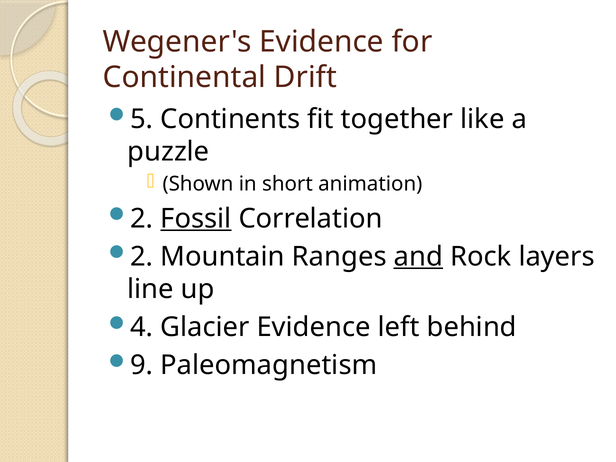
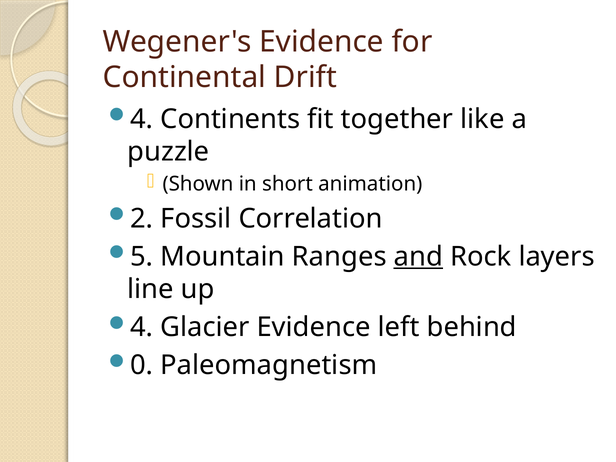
5: 5 -> 4 (142, 119)
Fossil underline: present -> none (196, 219)
2: 2 -> 5 (142, 257)
9: 9 -> 0 (142, 365)
